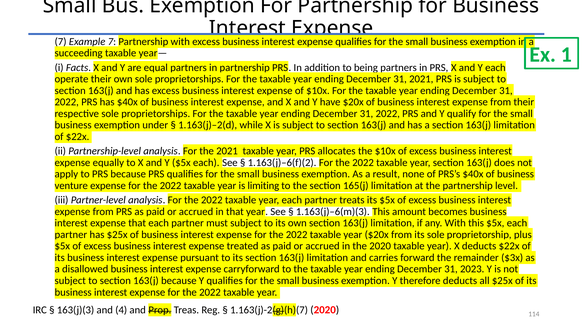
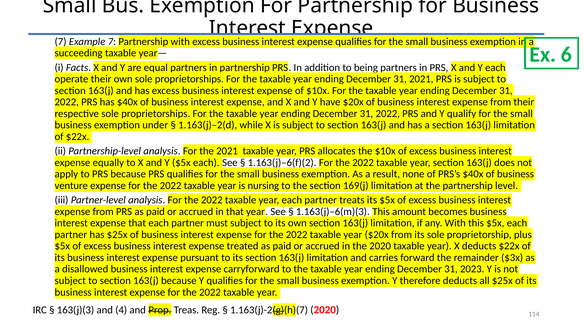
1: 1 -> 6 (566, 55)
limiting: limiting -> nursing (263, 185)
165(j: 165(j -> 169(j (356, 185)
